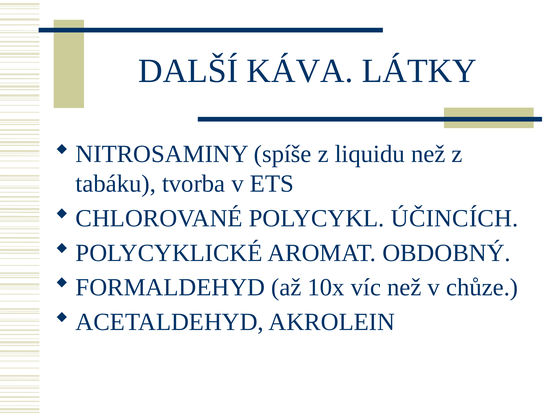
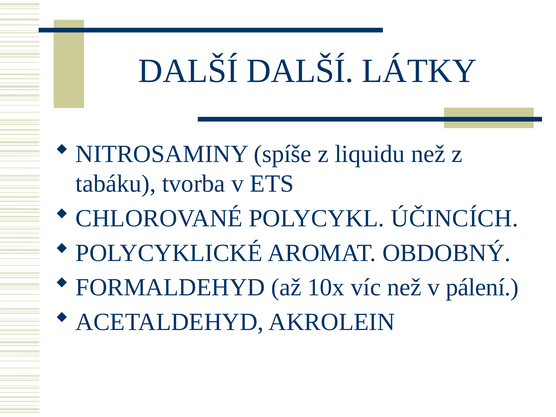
DALŠÍ KÁVA: KÁVA -> DALŠÍ (300, 71)
chůze: chůze -> pálení (482, 287)
